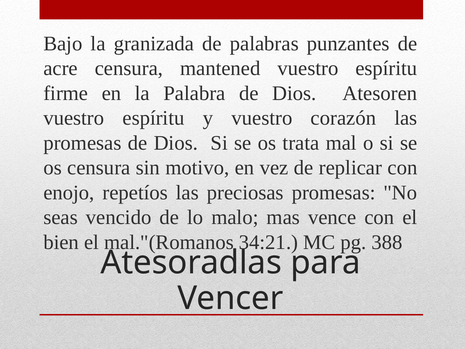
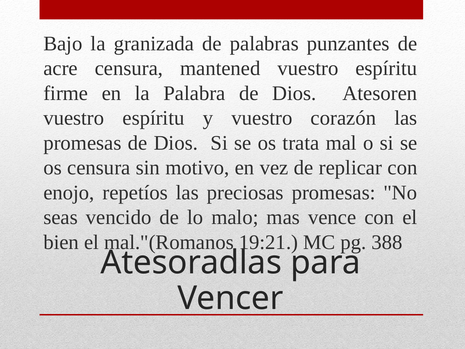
34:21: 34:21 -> 19:21 (268, 242)
